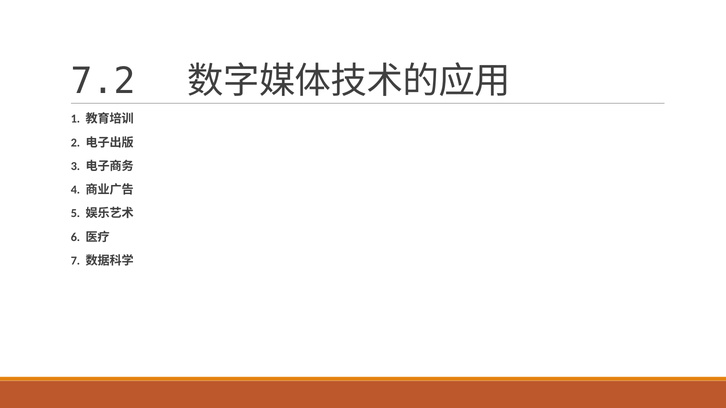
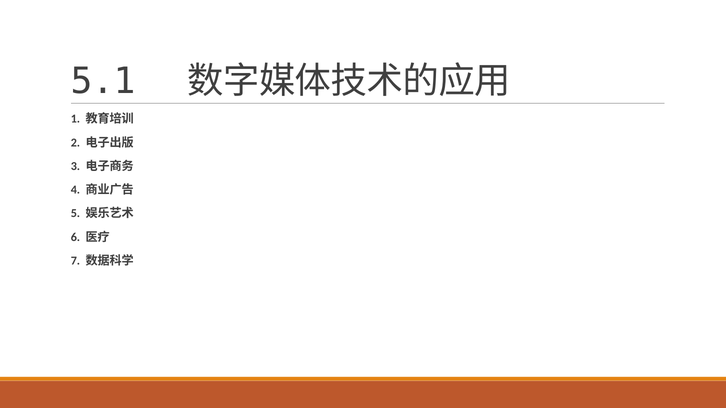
7.2: 7.2 -> 5.1 (103, 81)
